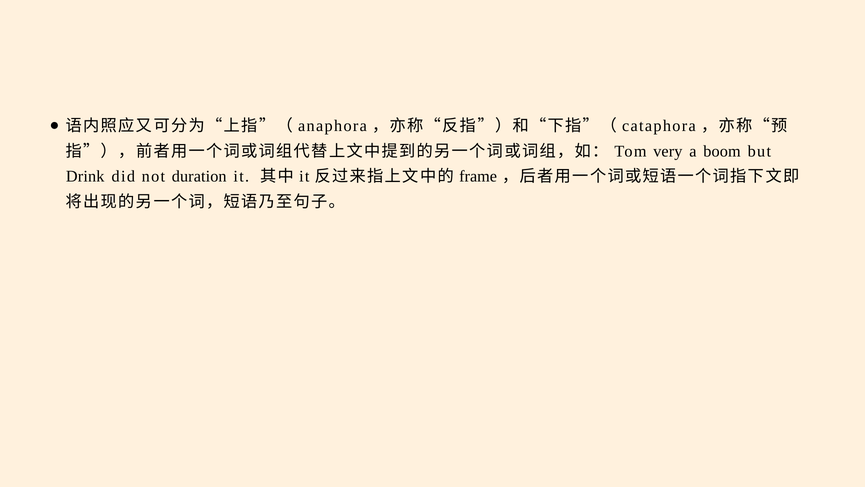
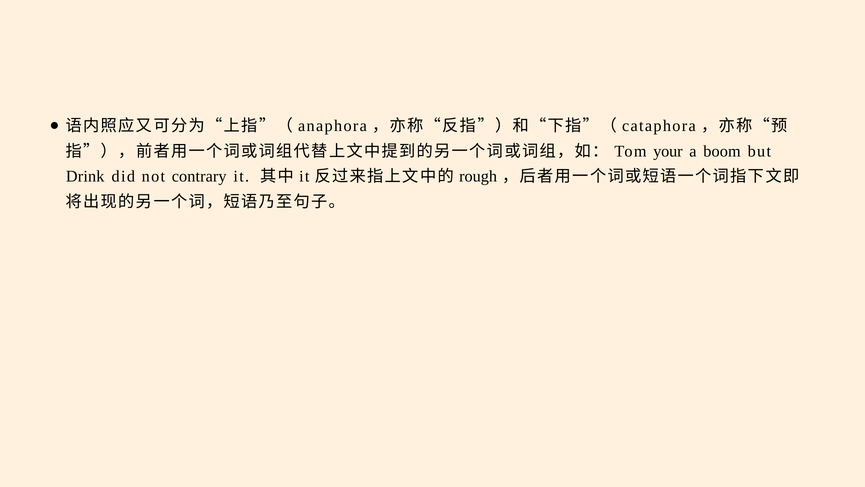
very: very -> your (668, 151)
duration: duration -> contrary (199, 176)
frame: frame -> rough (478, 176)
